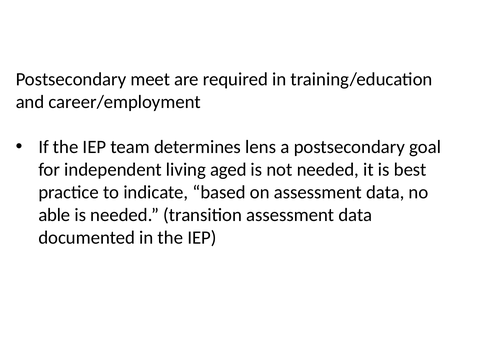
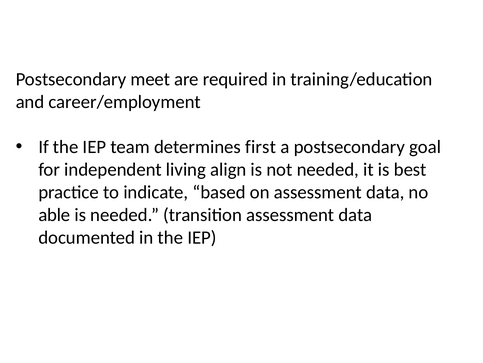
lens: lens -> first (261, 147)
aged: aged -> align (228, 169)
